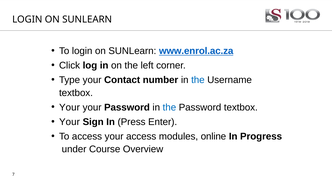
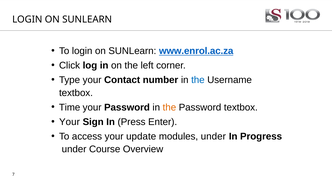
Your: Your -> Time (70, 107)
the colour: blue -> orange (169, 107)
your access: access -> update (141, 136)
modules online: online -> under (213, 136)
